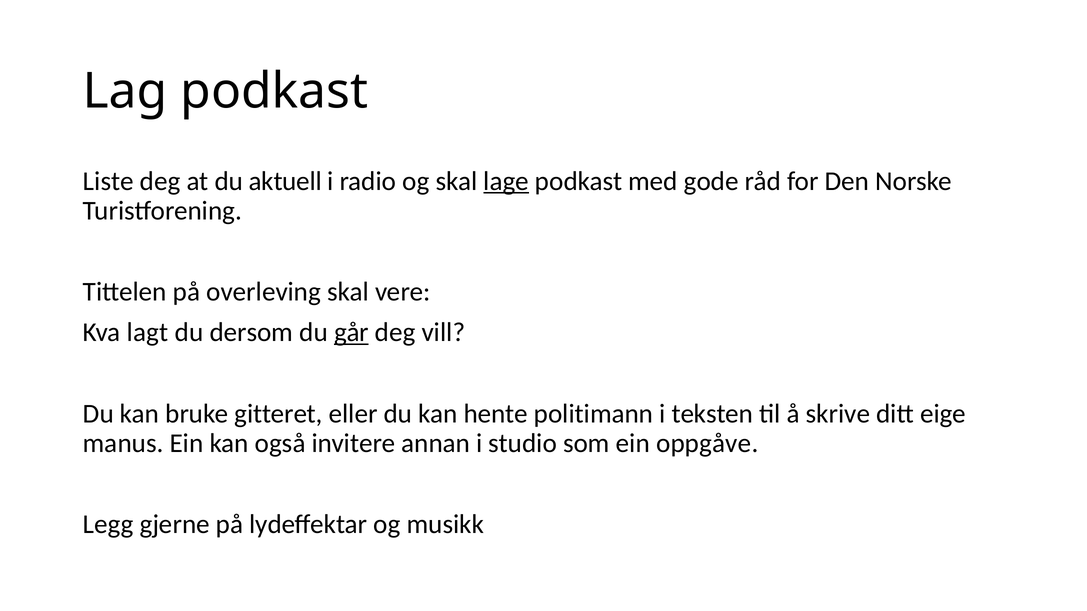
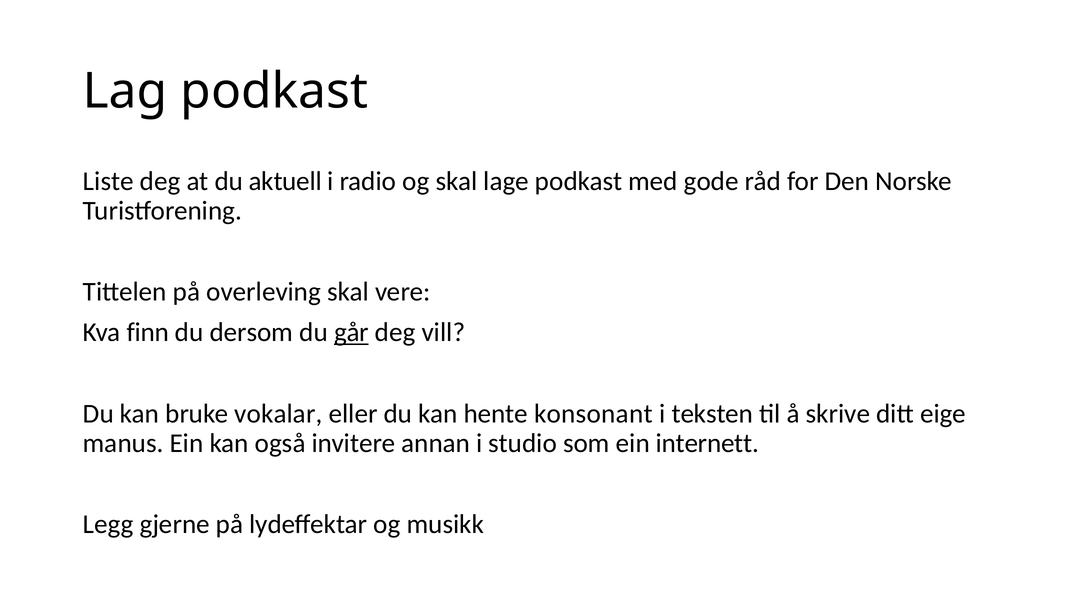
lage underline: present -> none (506, 181)
lagt: lagt -> finn (148, 333)
gitteret: gitteret -> vokalar (278, 414)
politimann: politimann -> konsonant (593, 414)
oppgåve: oppgåve -> internett (707, 443)
